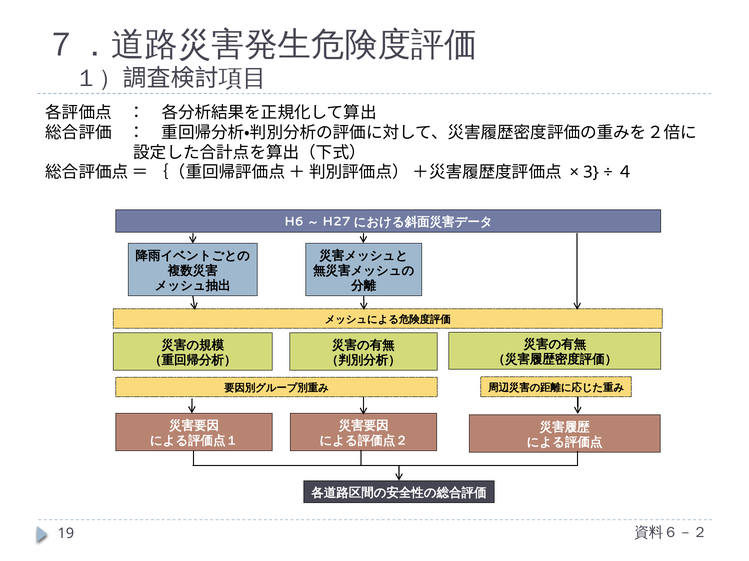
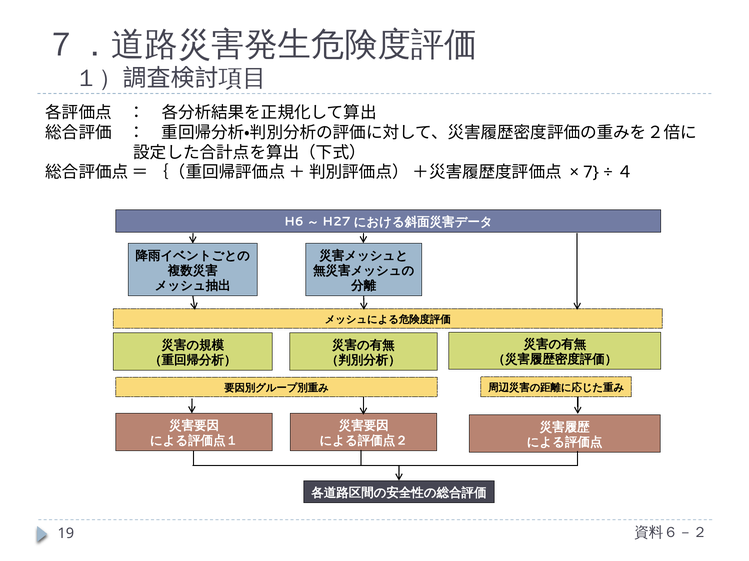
3: 3 -> 7 (591, 173)
